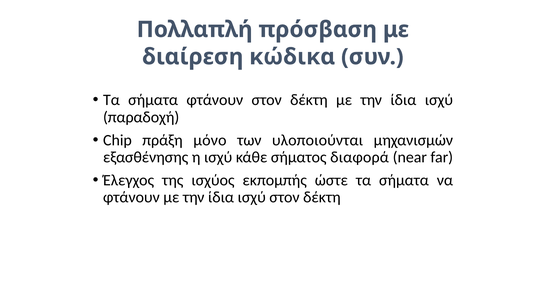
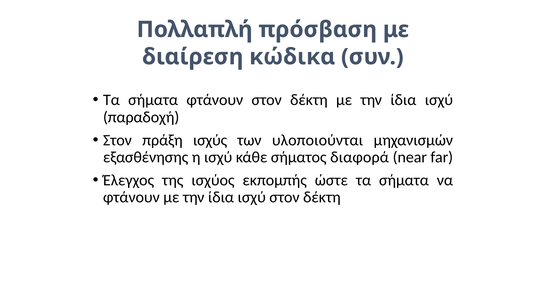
Chip: Chip -> Στον (117, 140)
μόνο: μόνο -> ισχύς (210, 140)
